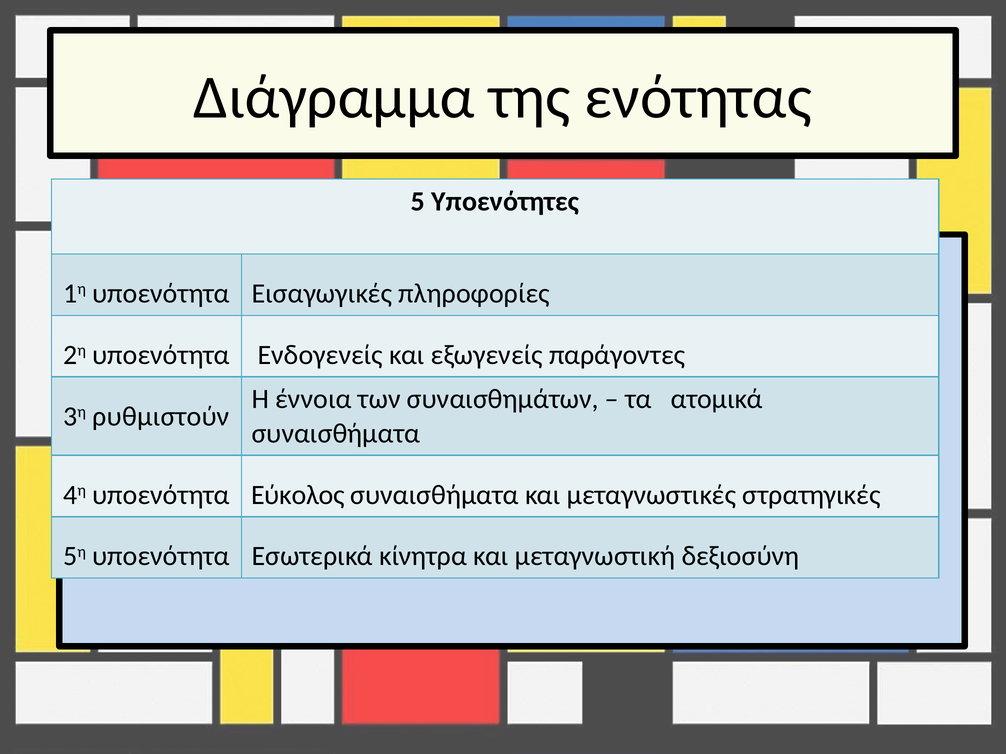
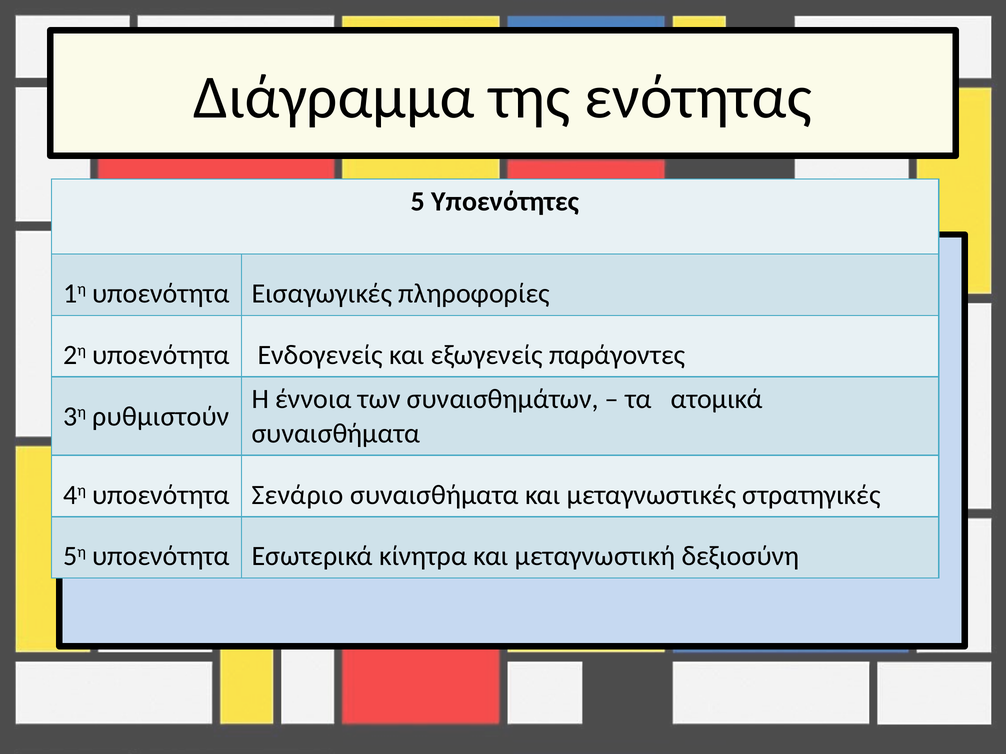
Εύκολος: Εύκολος -> Σενάριο (298, 495)
